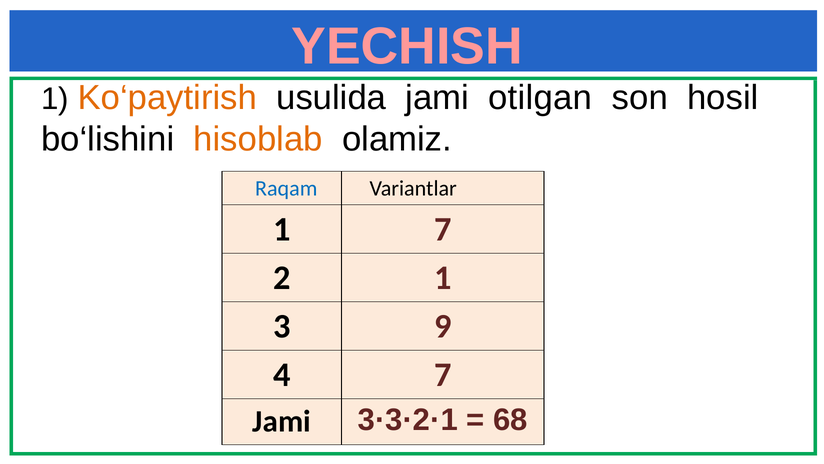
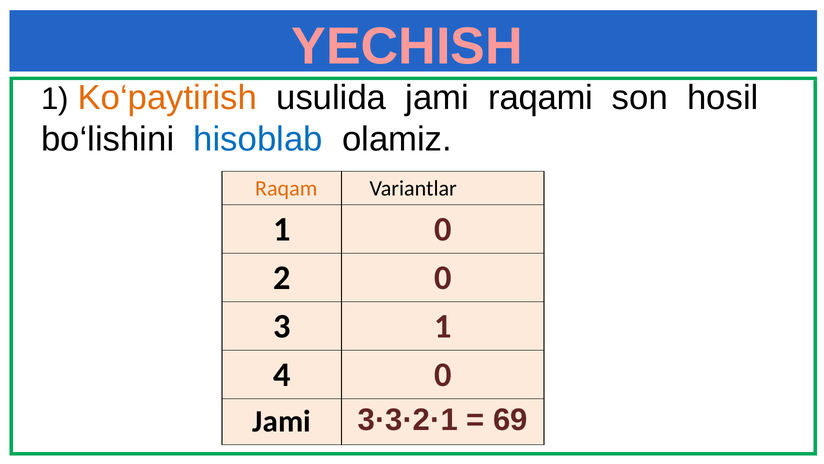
otilgan: otilgan -> raqami (541, 98)
hisoblab colour: orange -> blue (258, 139)
Raqam colour: blue -> orange (286, 188)
1 7: 7 -> 0 (443, 229)
2 1: 1 -> 0 (443, 278)
3 9: 9 -> 1 (443, 326)
4 7: 7 -> 0 (443, 374)
68: 68 -> 69 (510, 419)
